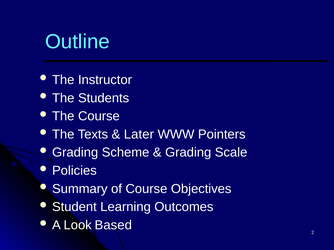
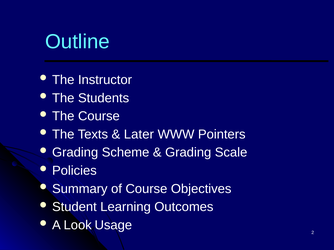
Based: Based -> Usage (113, 226)
